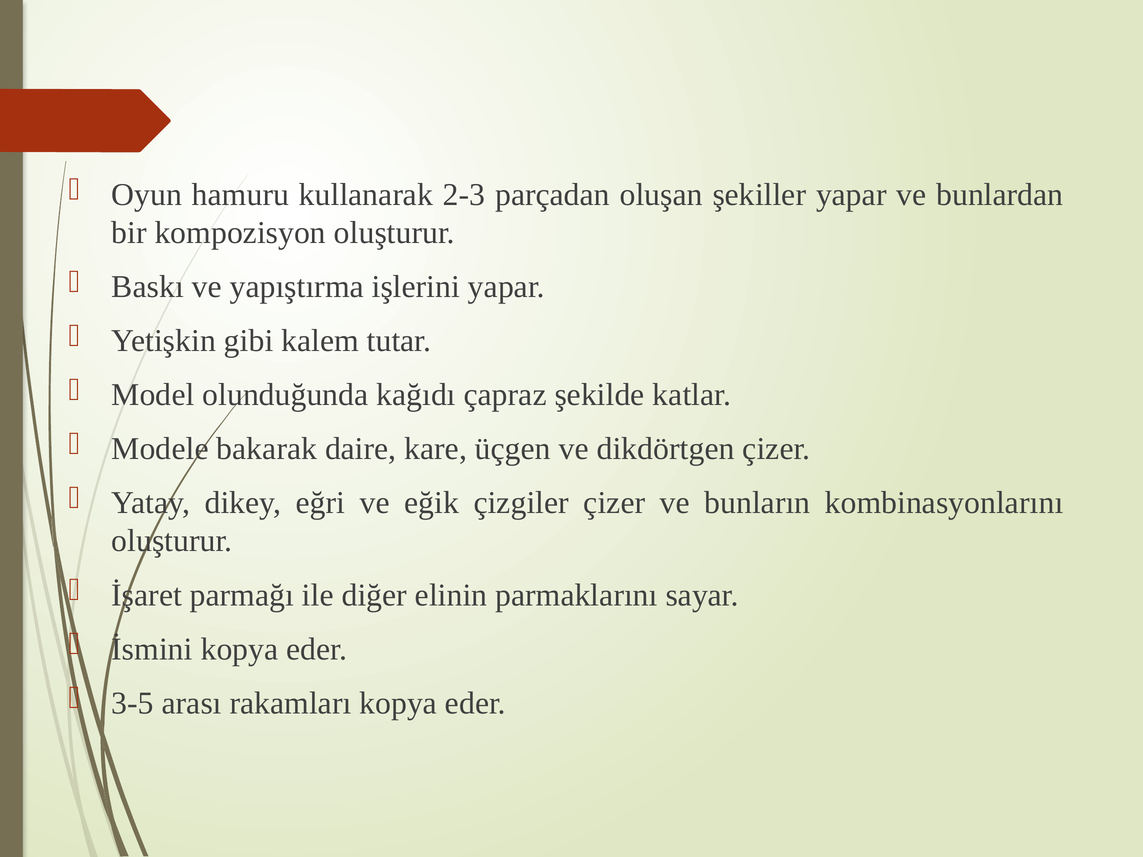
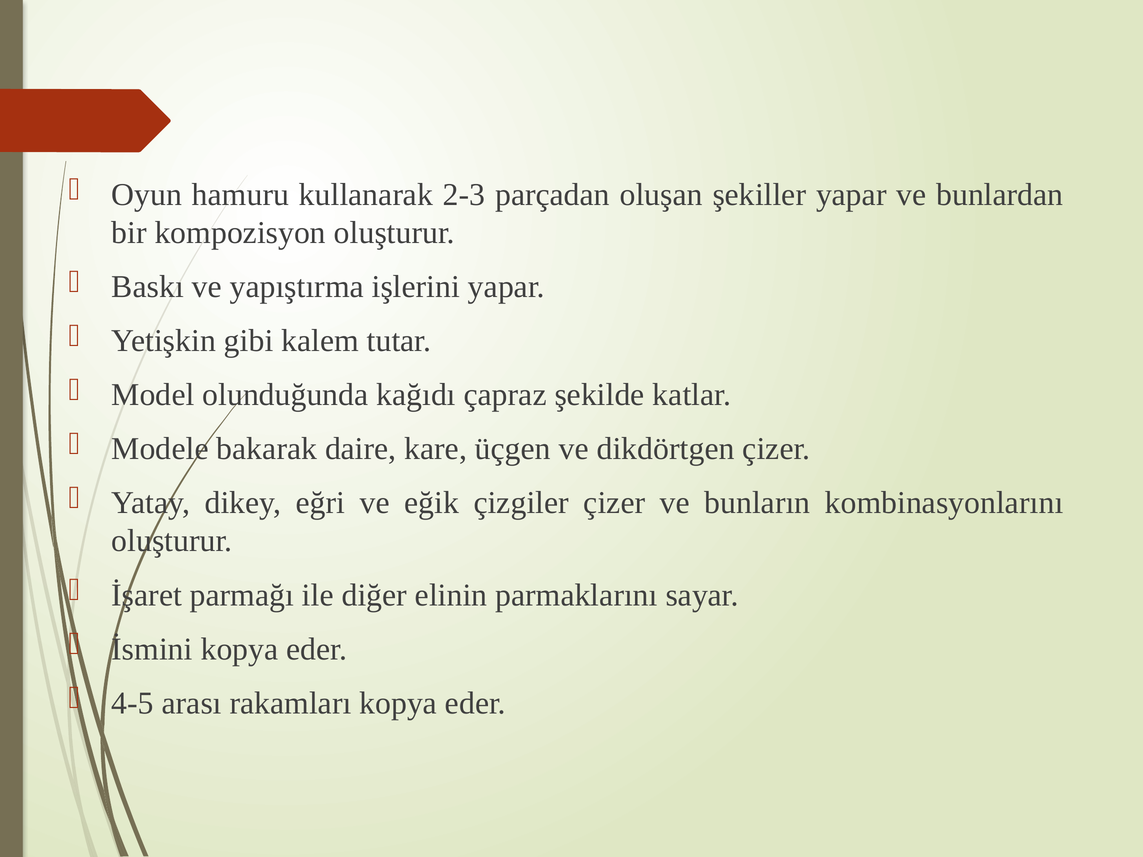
3-5: 3-5 -> 4-5 (133, 703)
